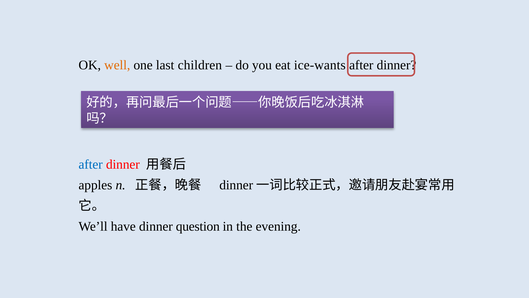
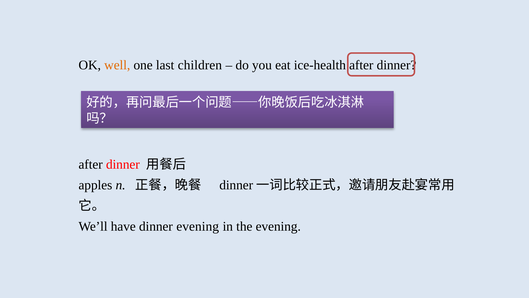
ice-wants: ice-wants -> ice-health (320, 65)
after colour: blue -> black (91, 164)
dinner question: question -> evening (198, 226)
